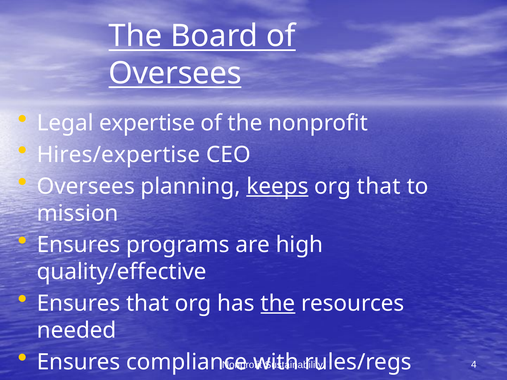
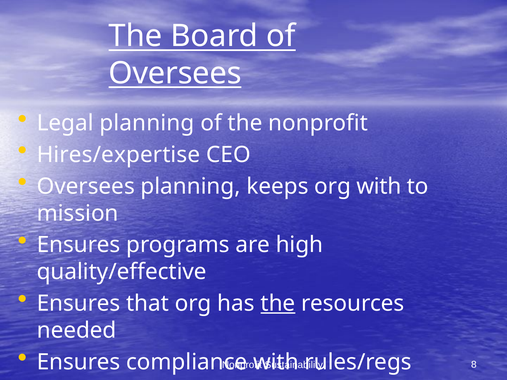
Legal expertise: expertise -> planning (147, 123)
keeps underline: present -> none (277, 186)
org that: that -> with (379, 186)
4: 4 -> 8 (474, 365)
